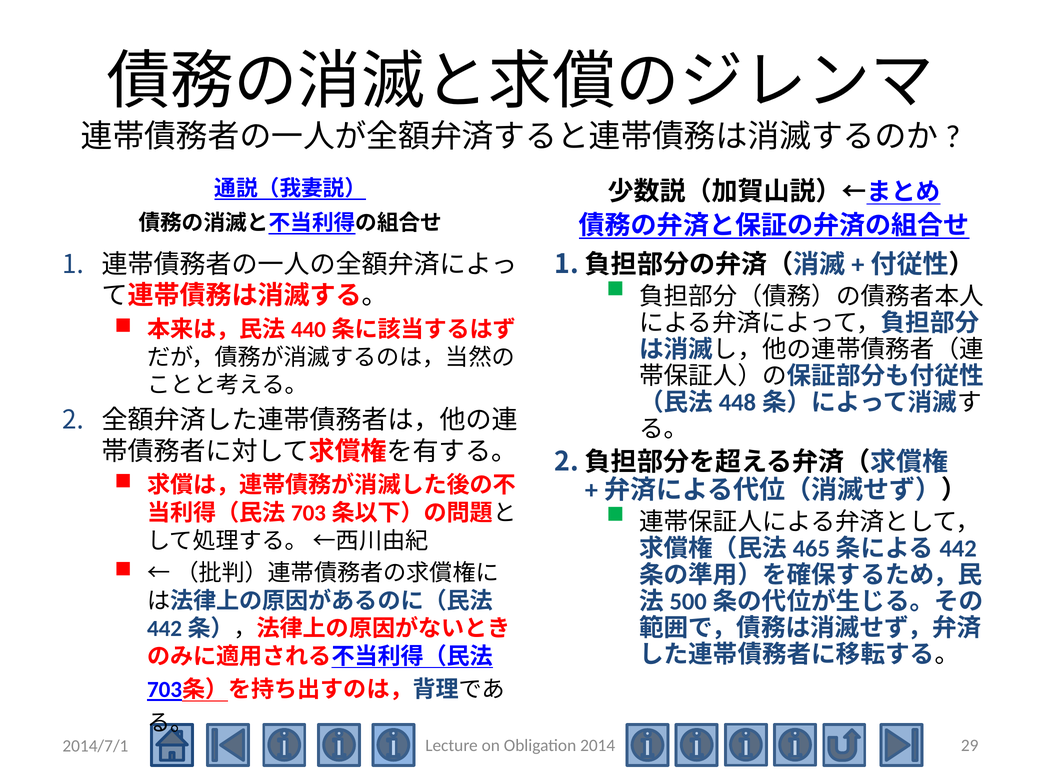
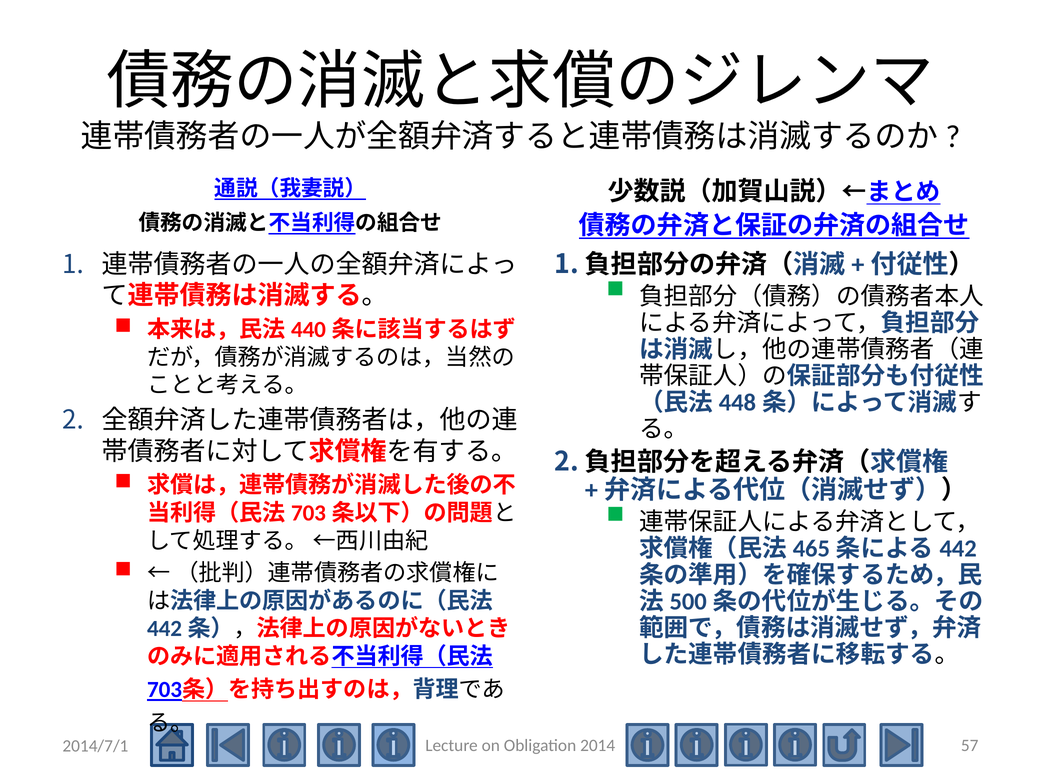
29: 29 -> 57 (970, 745)
